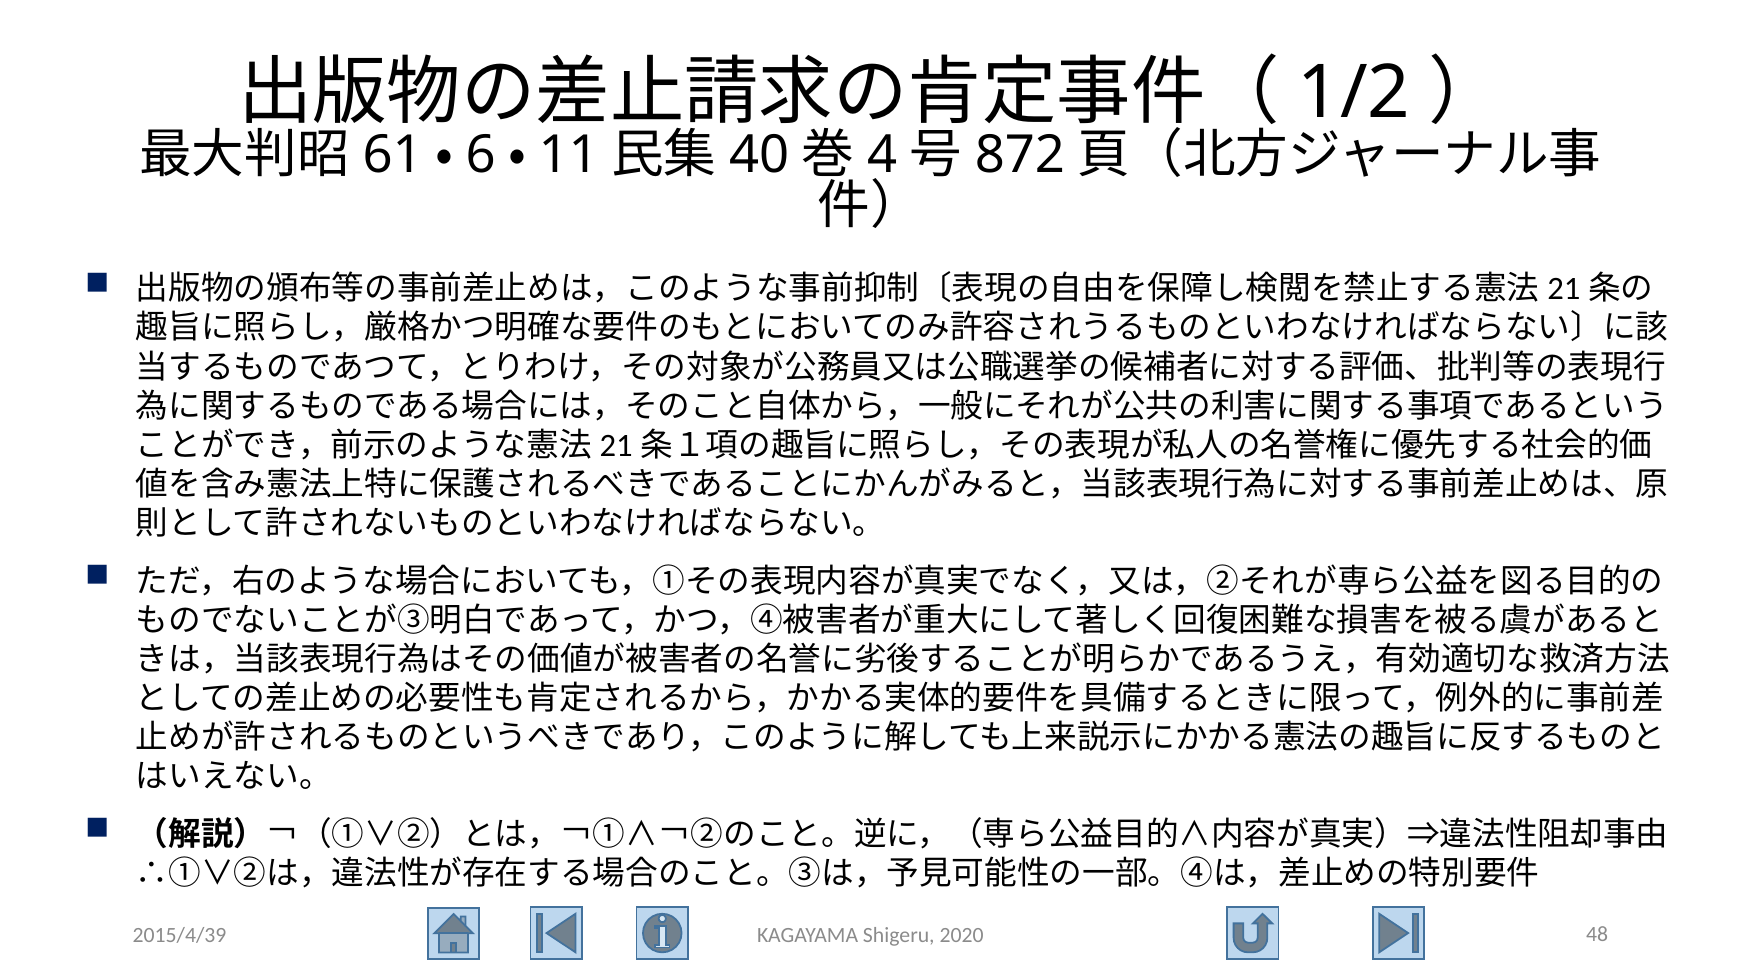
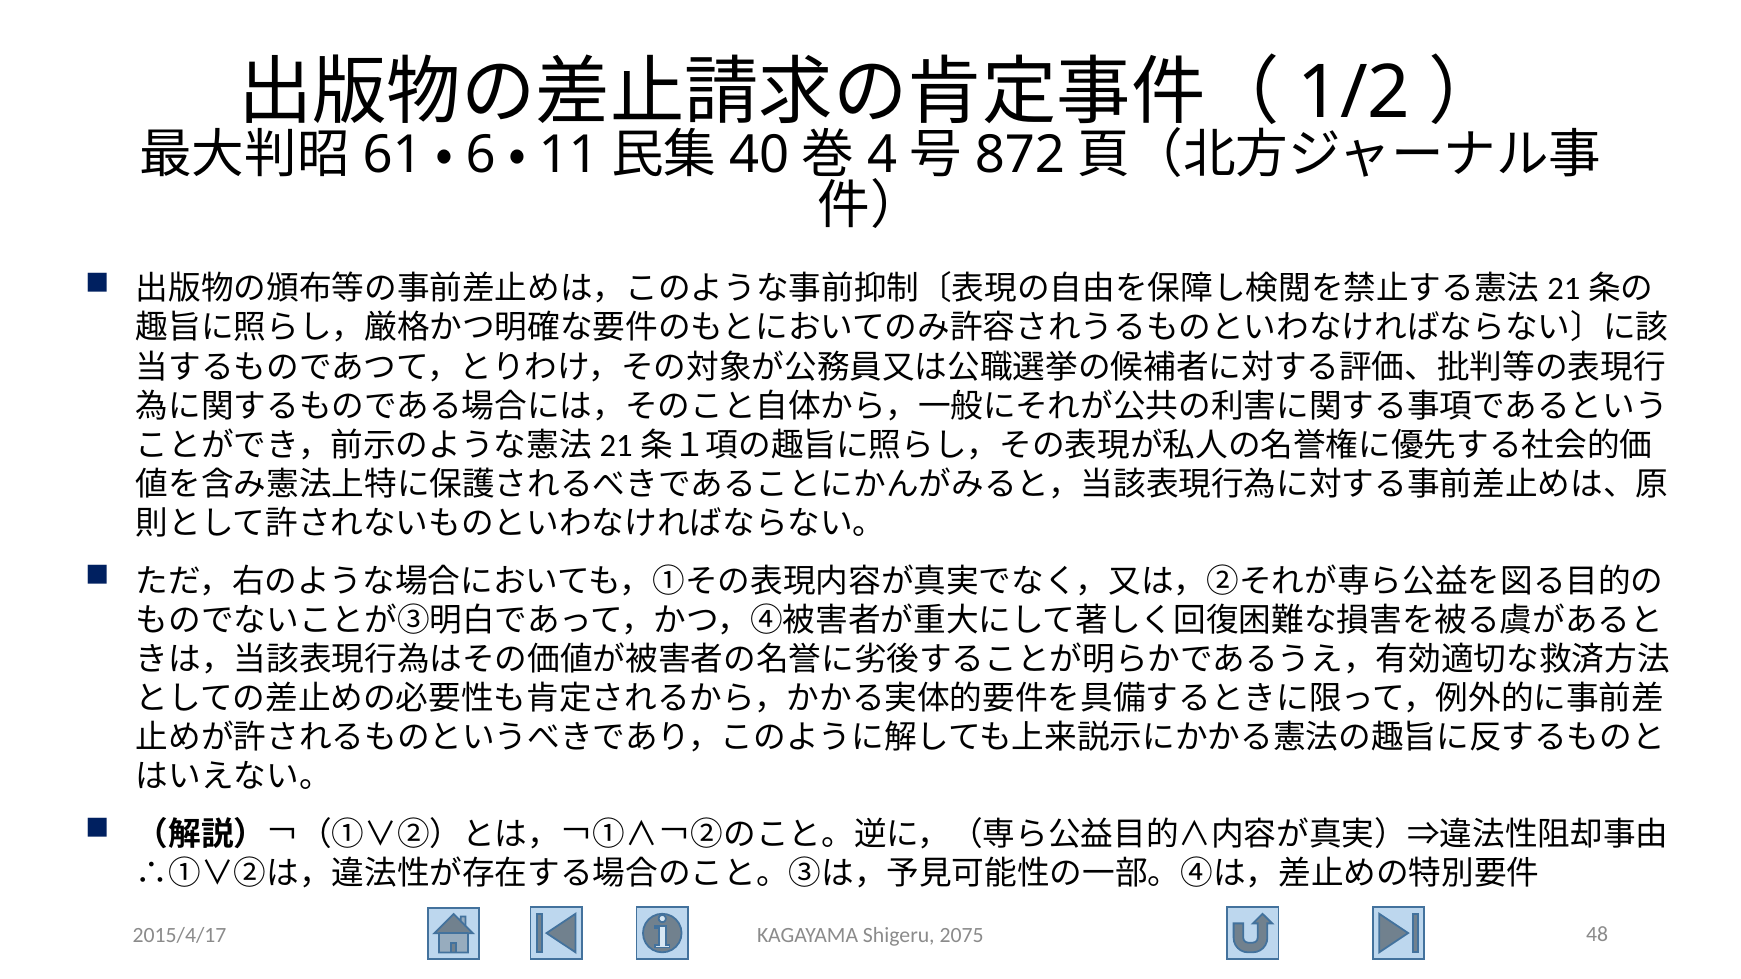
2015/4/39: 2015/4/39 -> 2015/4/17 (180, 935)
2020: 2020 -> 2075 (962, 935)
